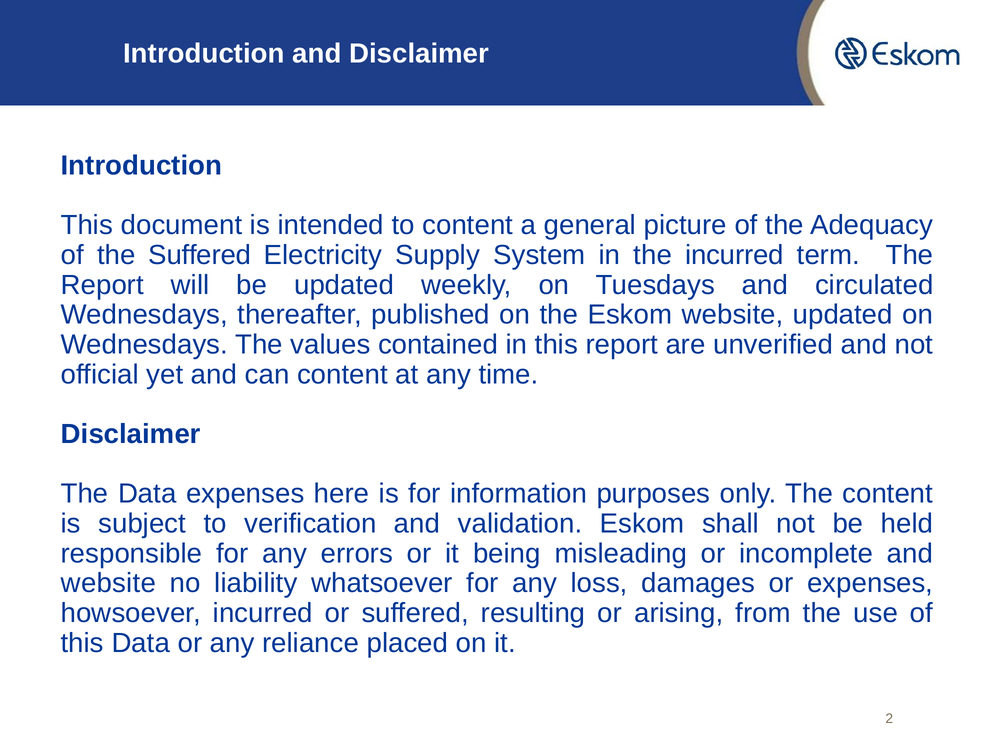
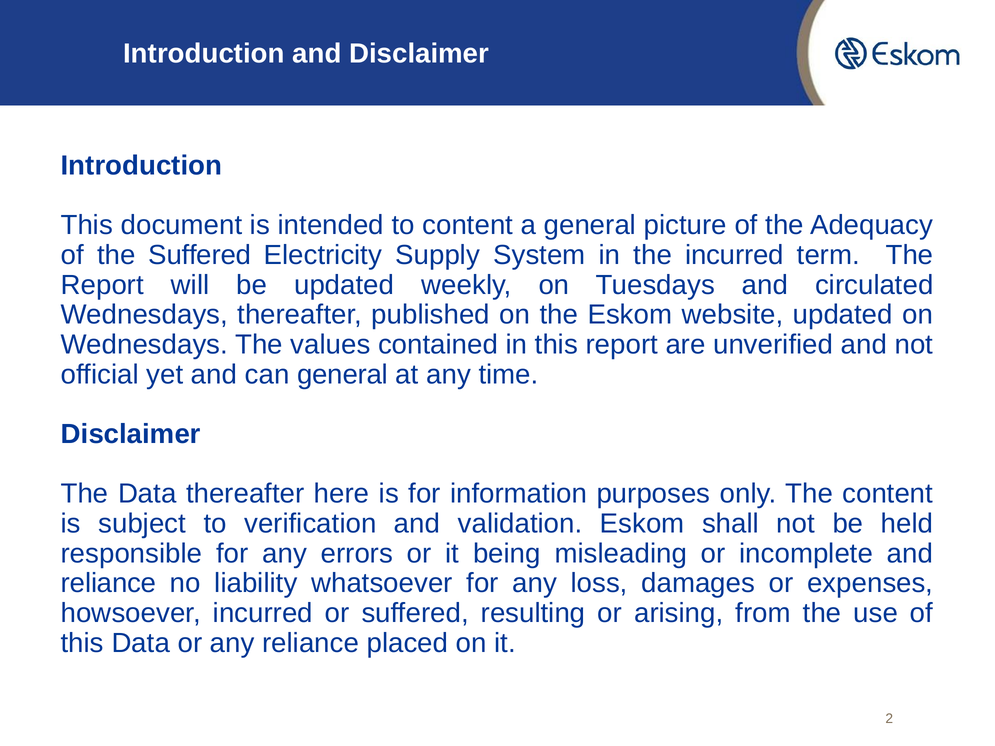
can content: content -> general (343, 375)
Data expenses: expenses -> thereafter (245, 494)
website: website -> reliance (109, 584)
